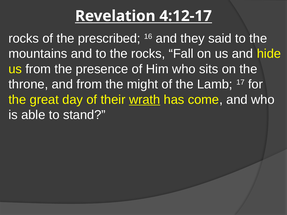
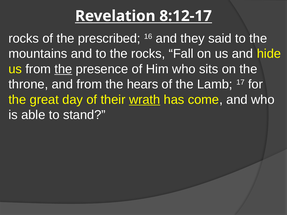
4:12-17: 4:12-17 -> 8:12-17 (186, 16)
the underline: none -> present (63, 69)
might: might -> hears (143, 84)
